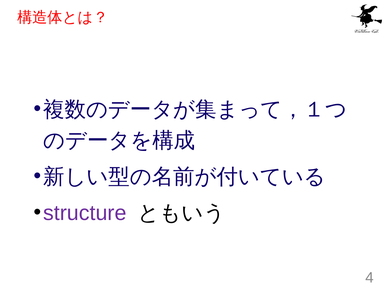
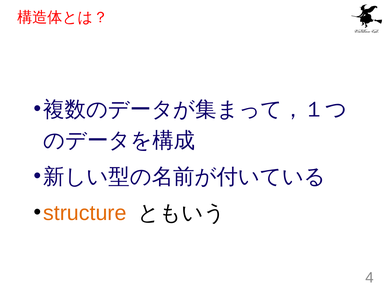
structure colour: purple -> orange (85, 213)
